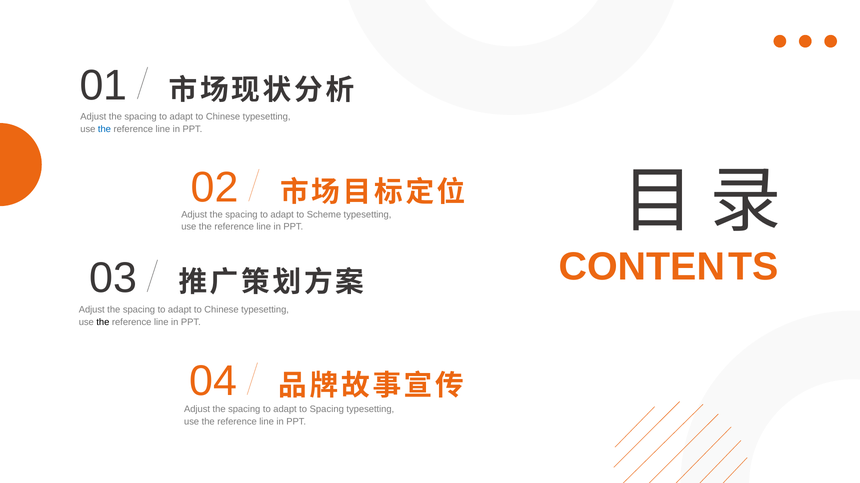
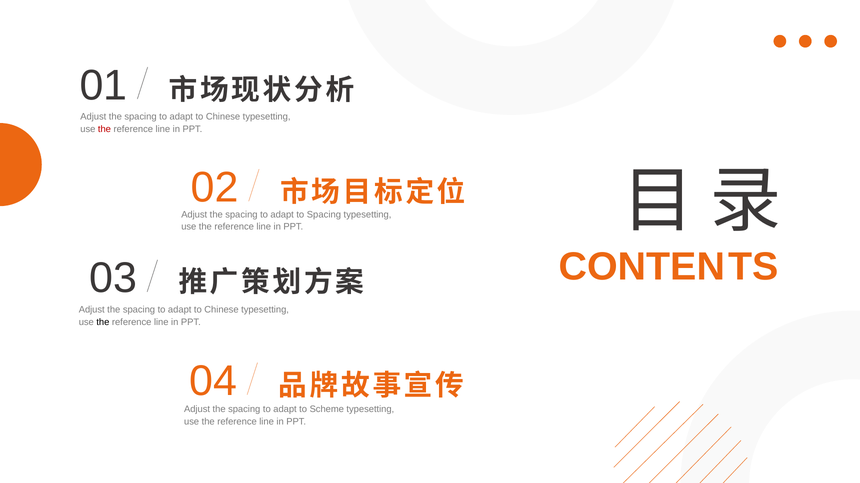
the colour: blue -> red (104, 129)
to Scheme: Scheme -> Spacing (324, 215)
to Spacing: Spacing -> Scheme (327, 410)
